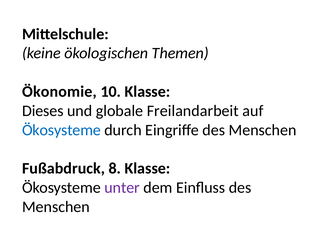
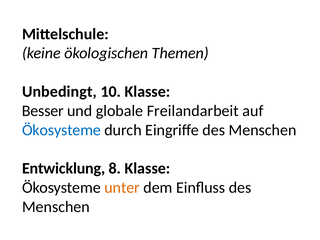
Ökonomie: Ökonomie -> Unbedingt (59, 92)
Dieses: Dieses -> Besser (43, 111)
Fußabdruck: Fußabdruck -> Entwicklung (64, 168)
unter colour: purple -> orange (122, 188)
